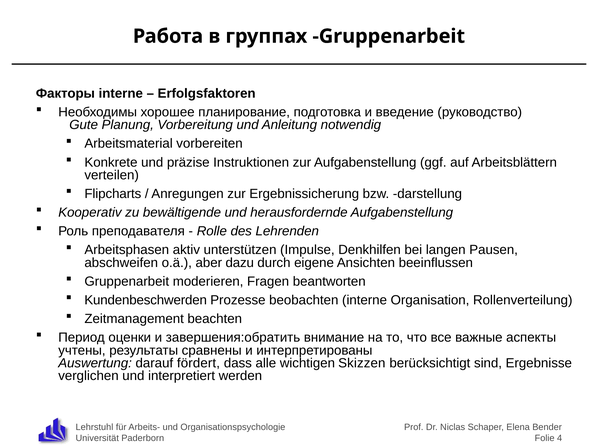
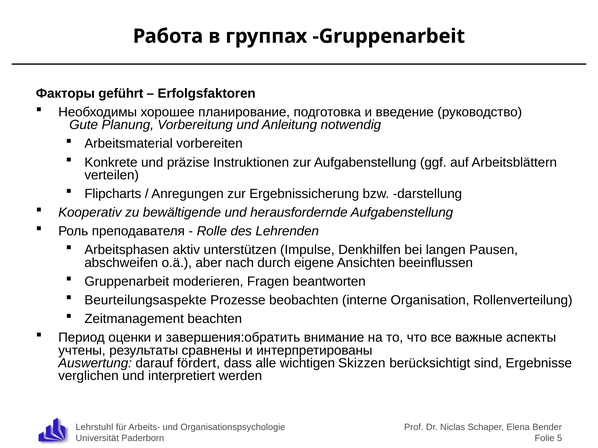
Факторы interne: interne -> geführt (121, 94)
dazu: dazu -> nach (240, 263)
Kundenbeschwerden: Kundenbeschwerden -> Beurteilungsaspekte (146, 300)
4: 4 -> 5 (560, 439)
